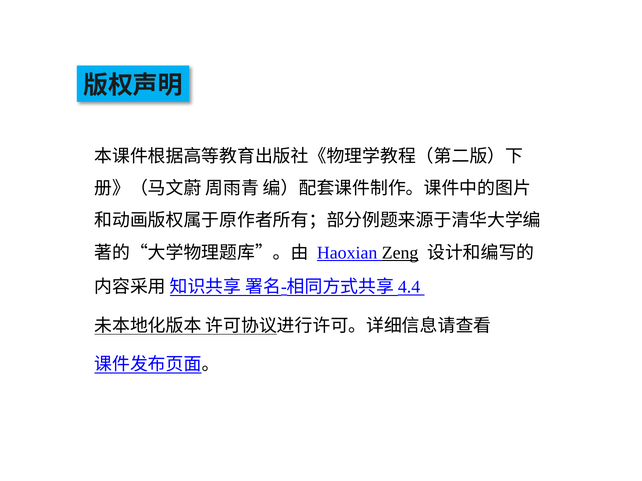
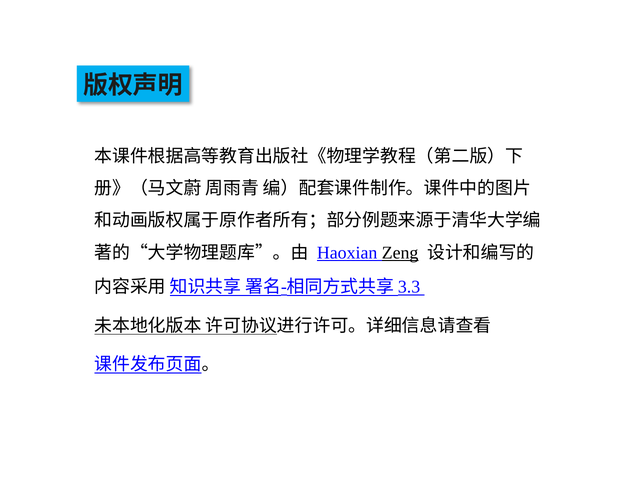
4.4: 4.4 -> 3.3 (409, 287)
